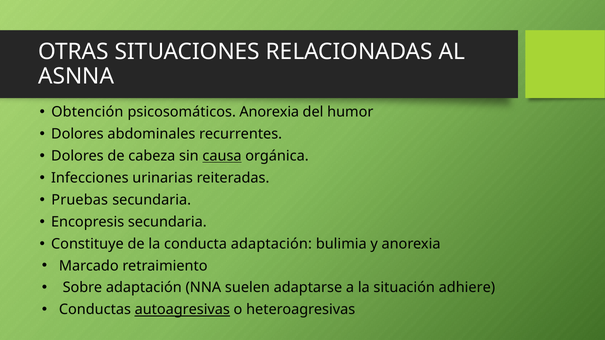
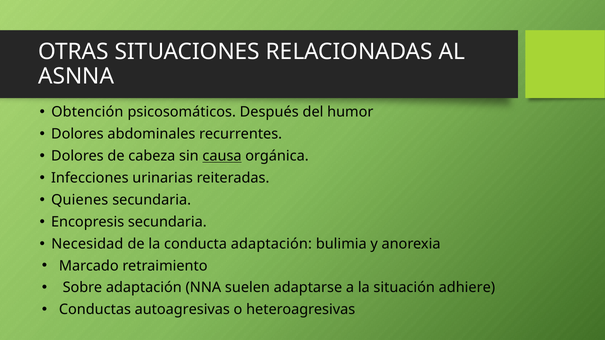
psicosomáticos Anorexia: Anorexia -> Después (269, 112)
Pruebas: Pruebas -> Quienes (80, 200)
Constituye: Constituye -> Necesidad (87, 244)
autoagresivas underline: present -> none (182, 310)
